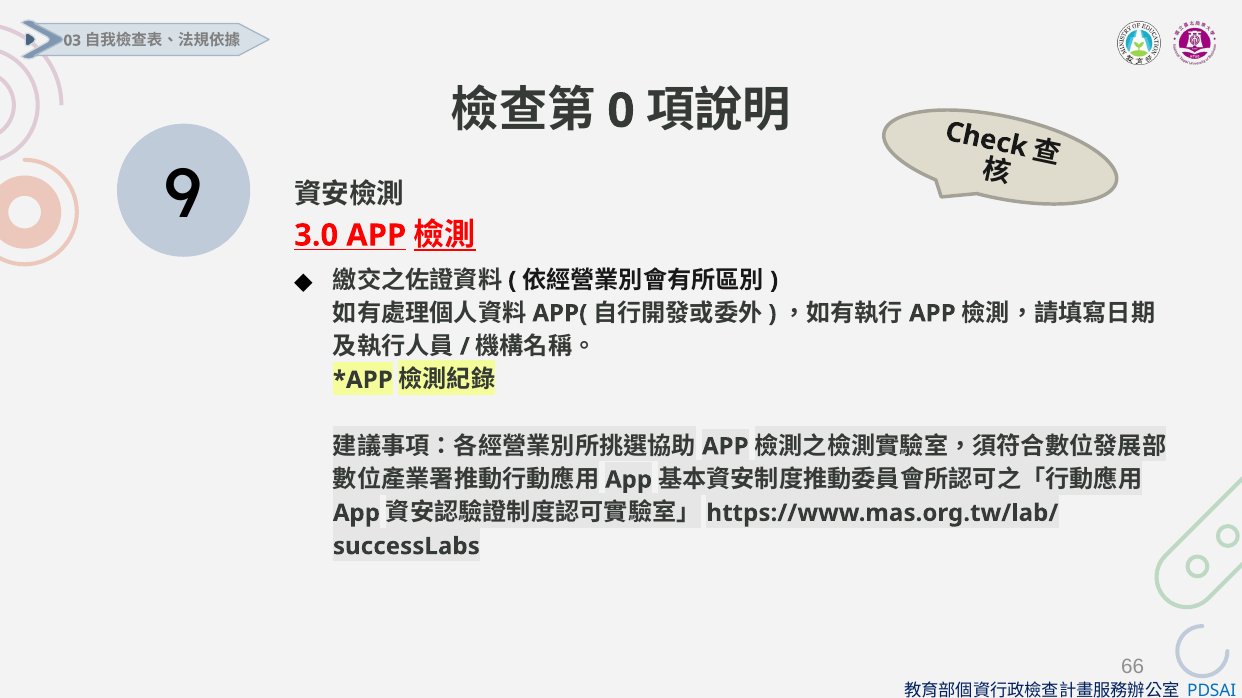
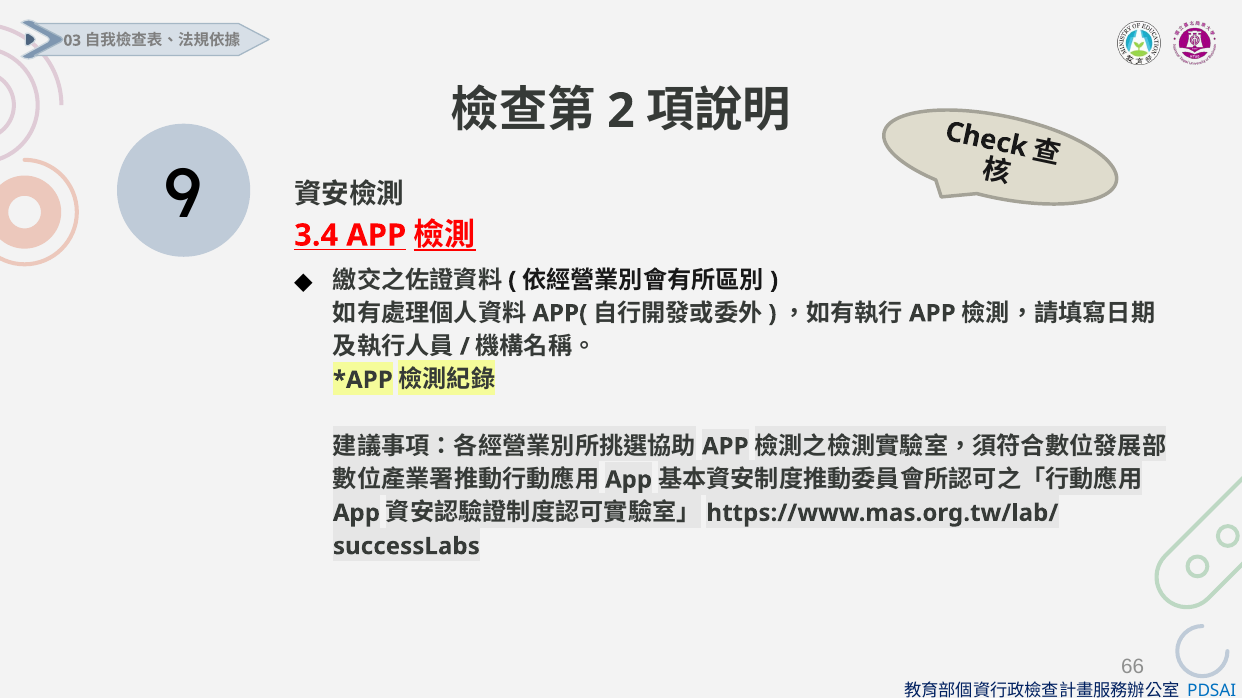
0: 0 -> 2 (621, 111)
3.0: 3.0 -> 3.4 (316, 236)
